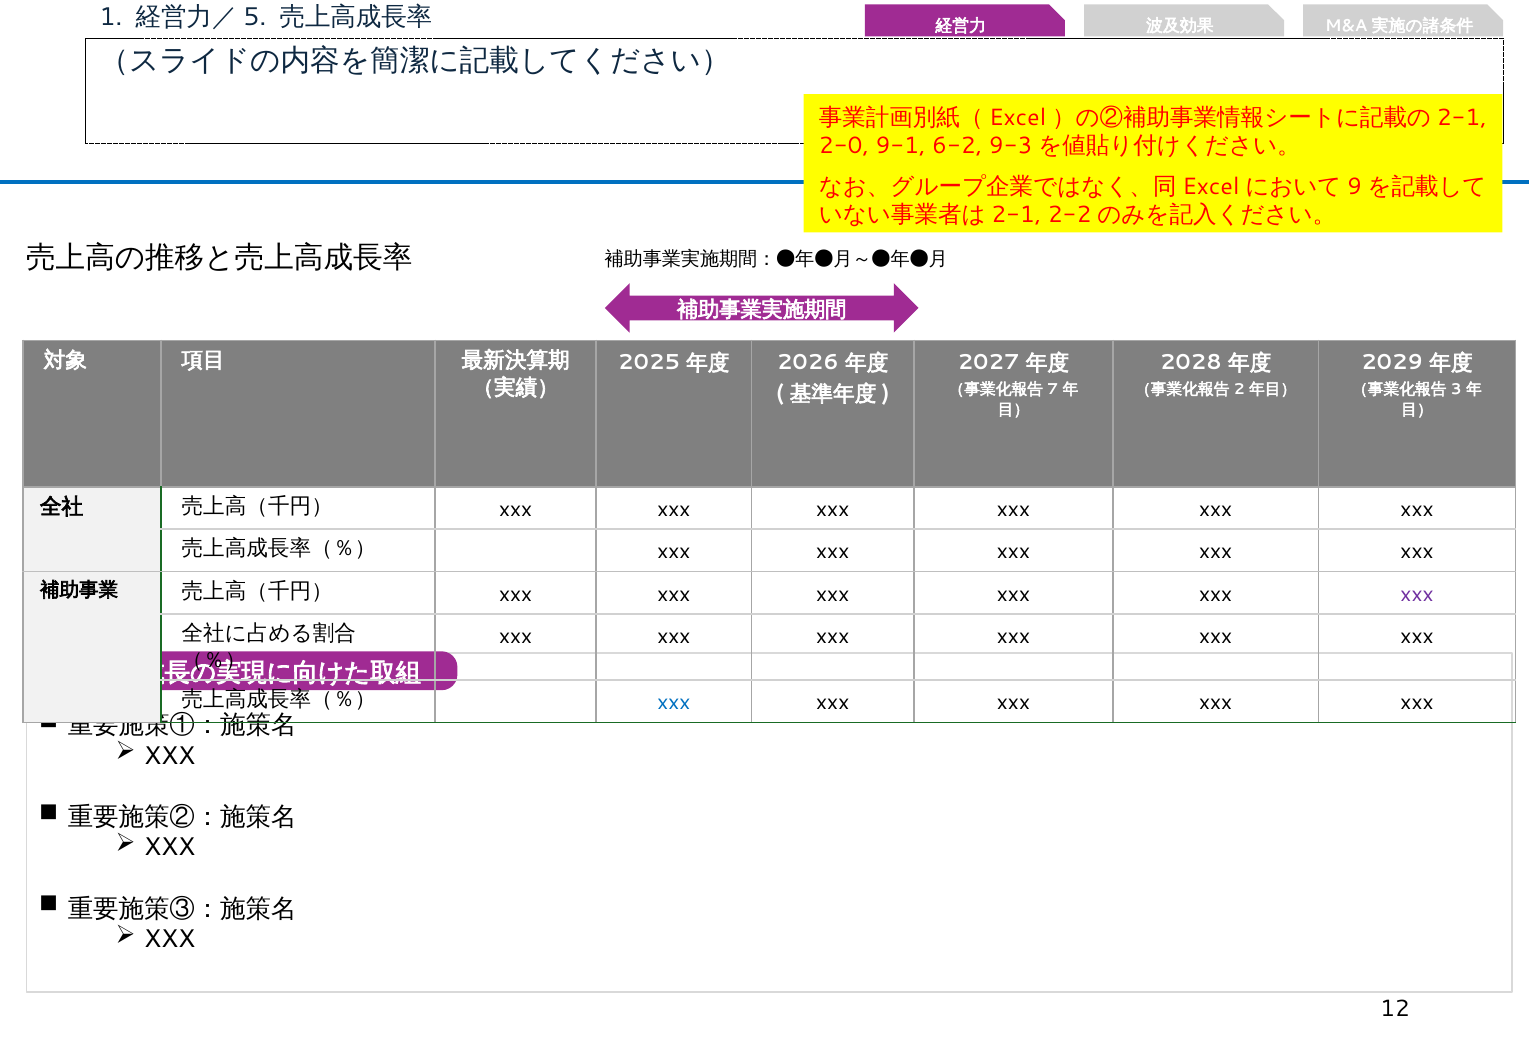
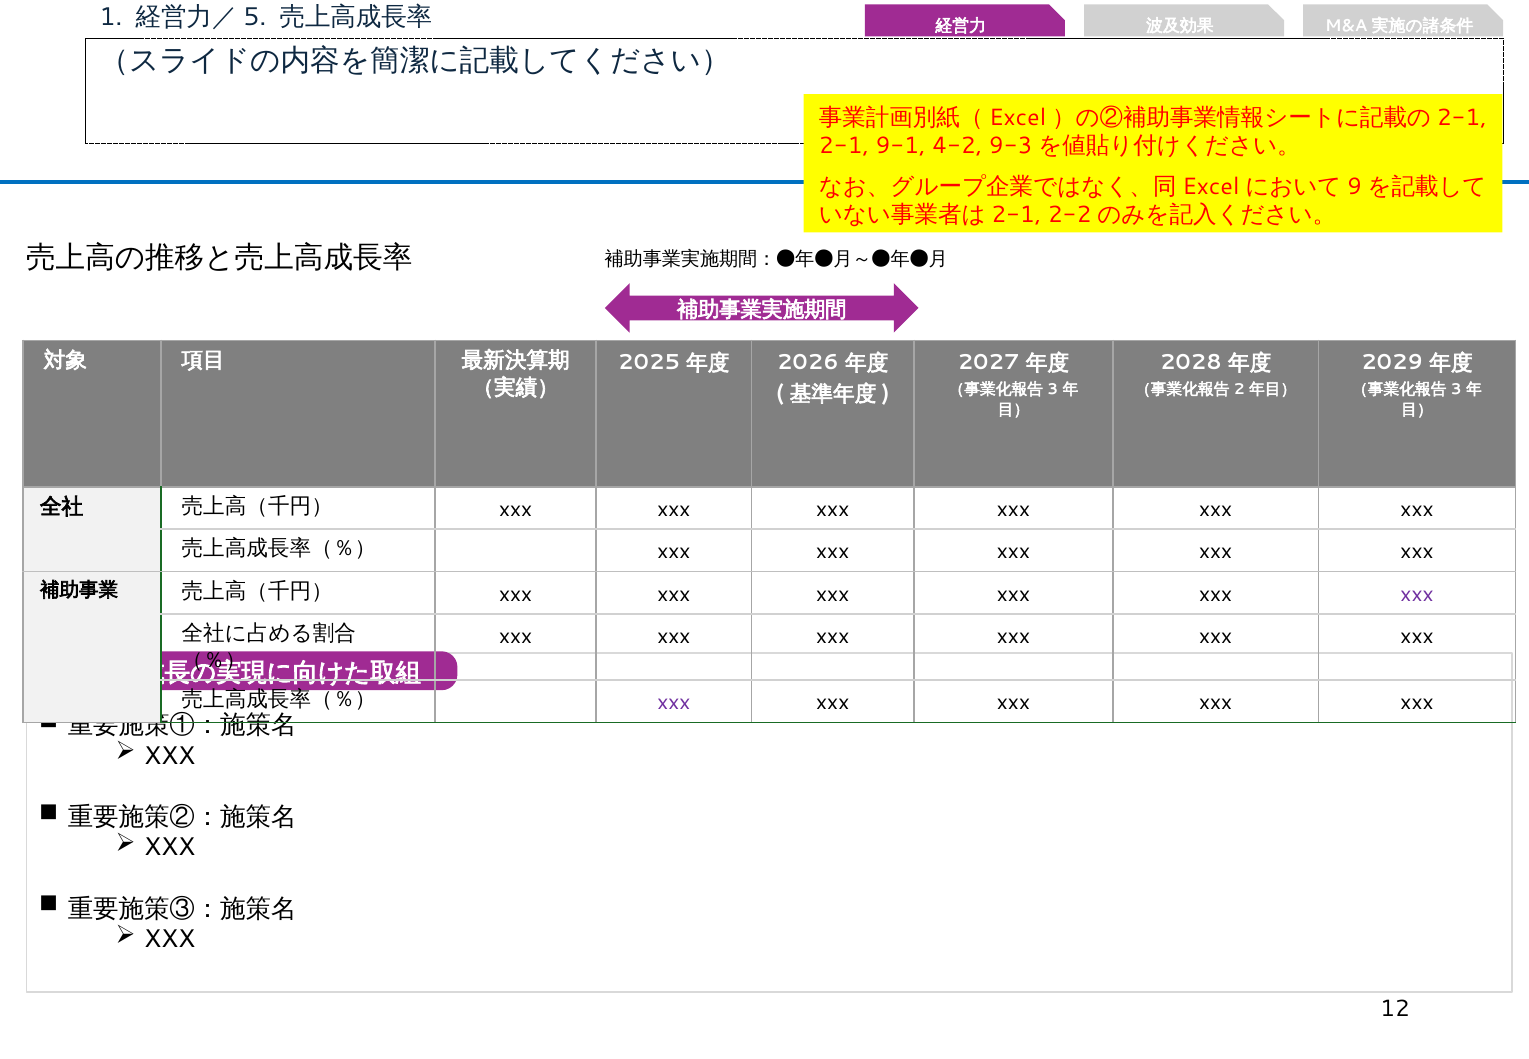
2-0: 2-0 -> 2-1 (844, 146)
6-2: 6-2 -> 4-2 (957, 146)
7: 7 -> 3 (1053, 389)
xxx colour: blue -> purple (674, 702)
